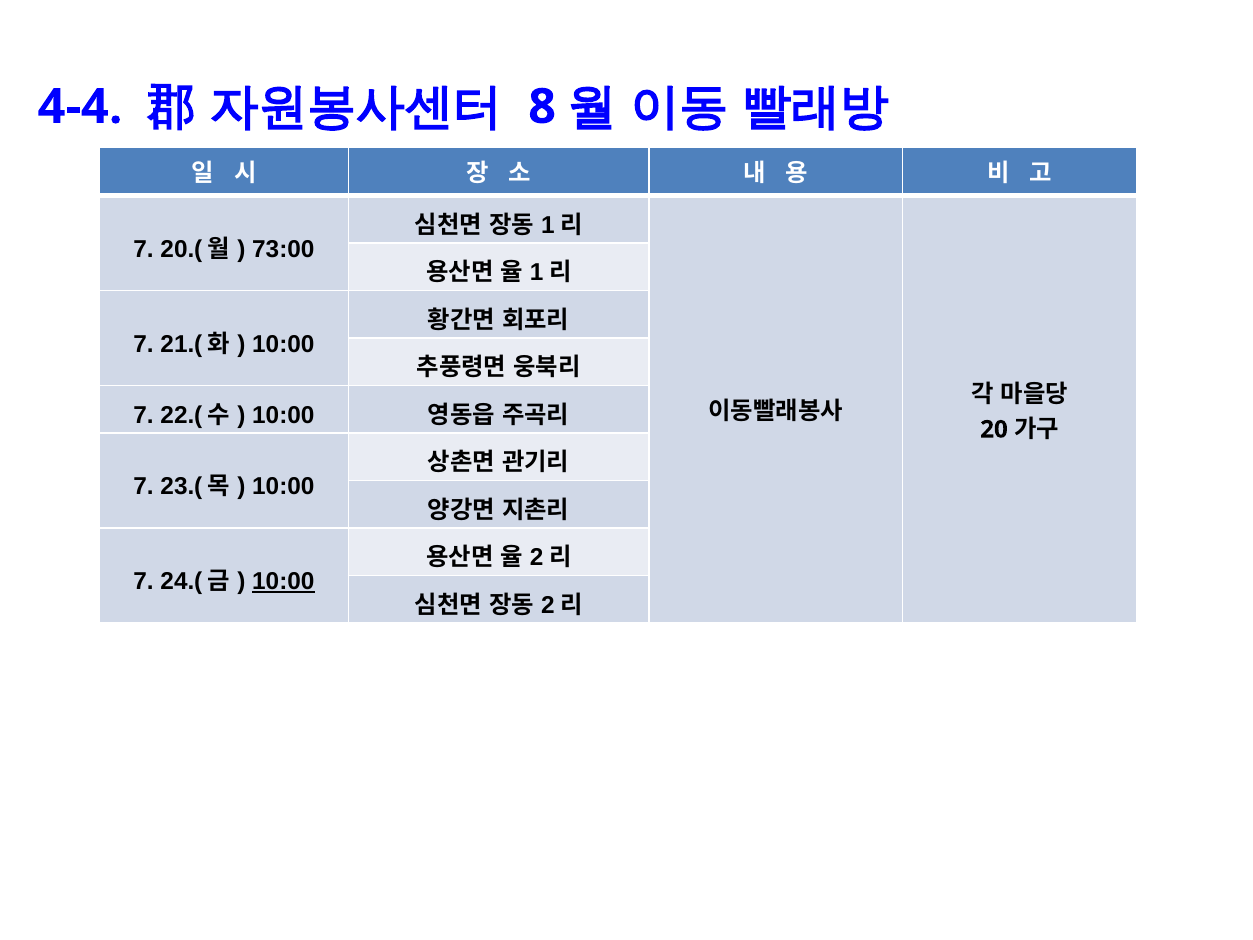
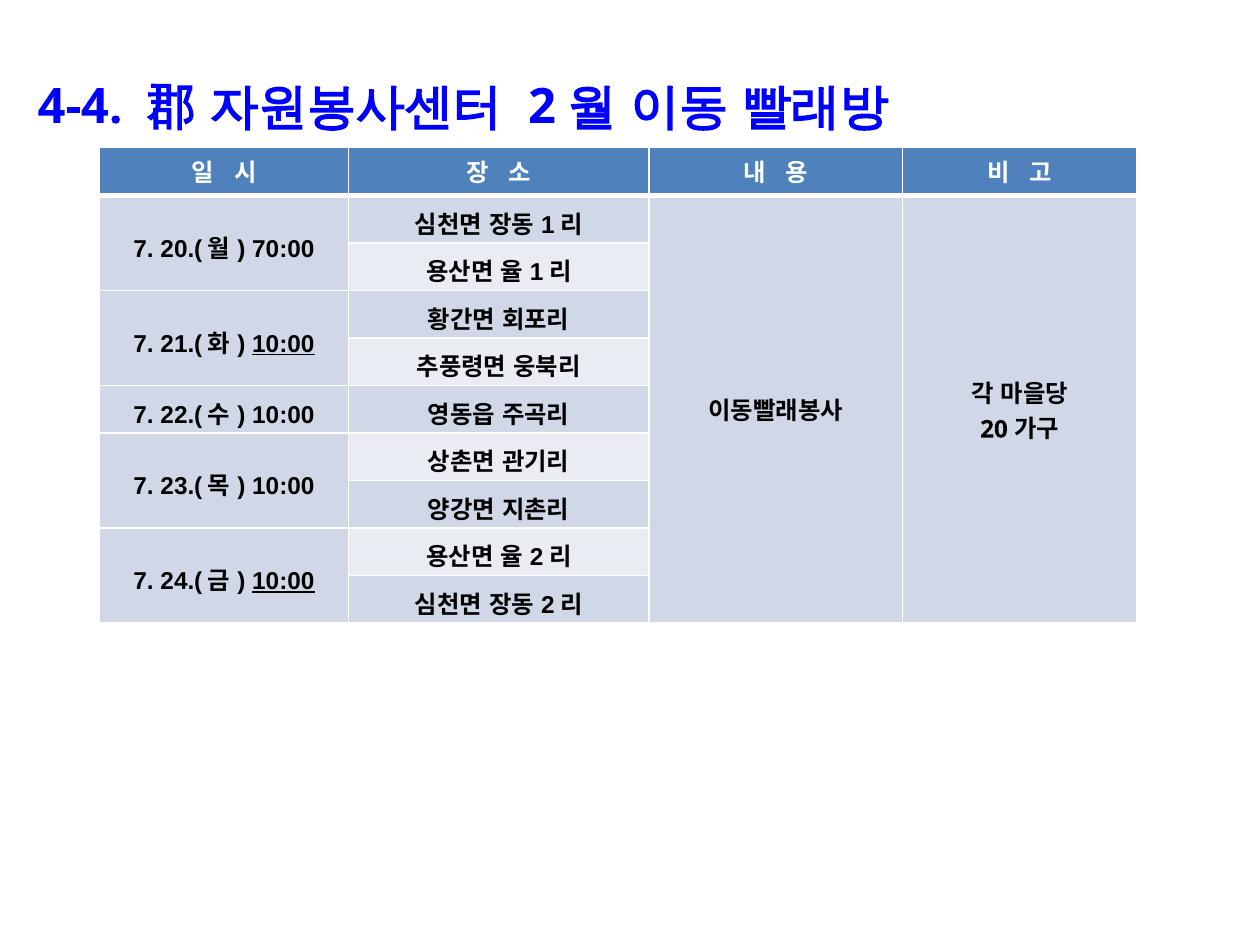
8: 8 -> 2 (542, 107)
73:00: 73:00 -> 70:00 (283, 249)
10:00 underline: none -> present (283, 344)
